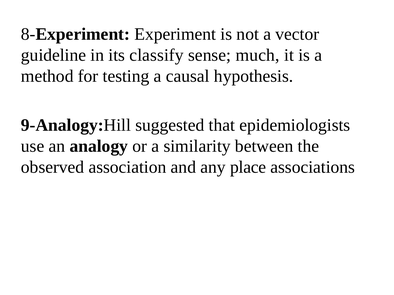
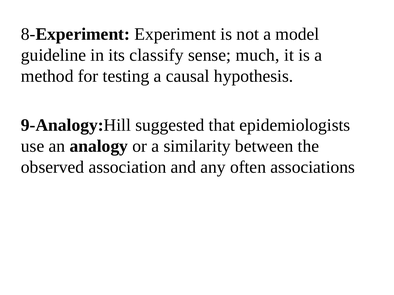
vector: vector -> model (297, 34)
place: place -> often (248, 167)
